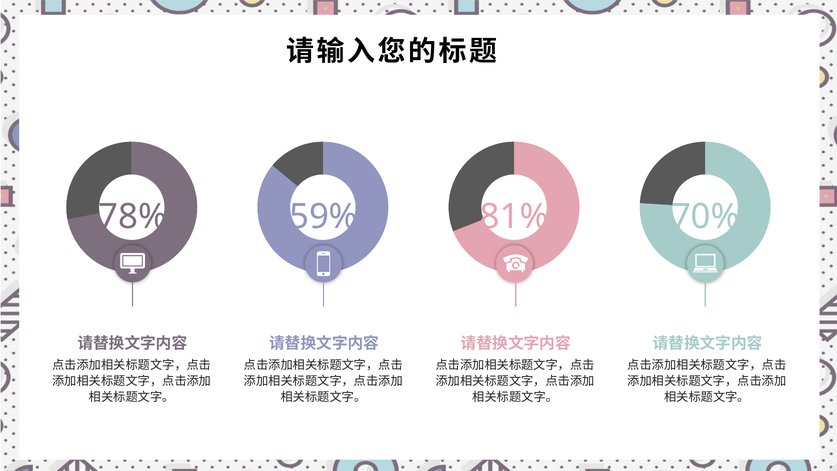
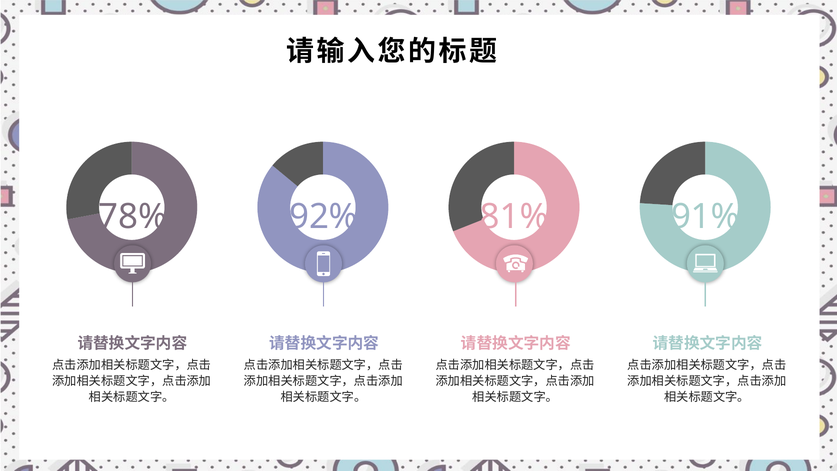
59%: 59% -> 92% (324, 216)
70%: 70% -> 91% (705, 216)
